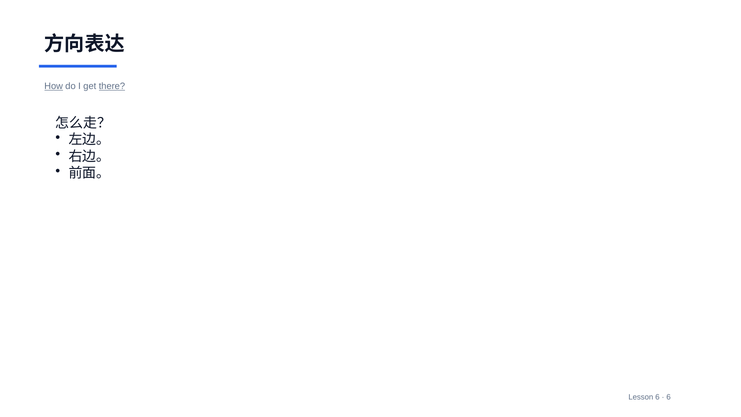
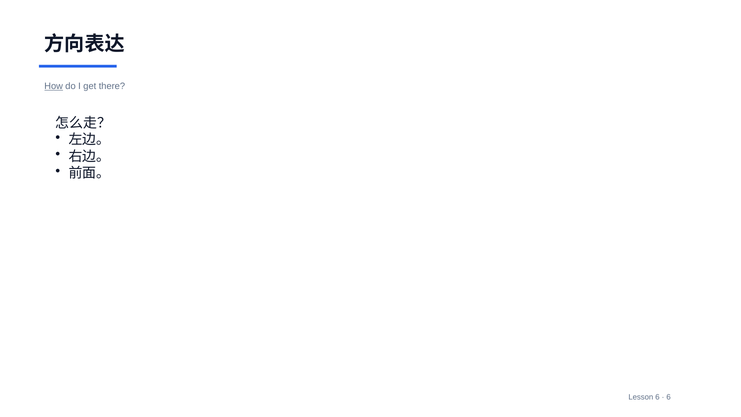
there underline: present -> none (112, 86)
